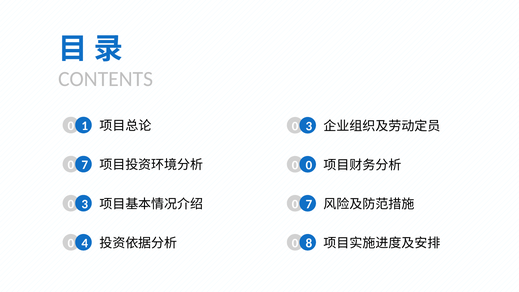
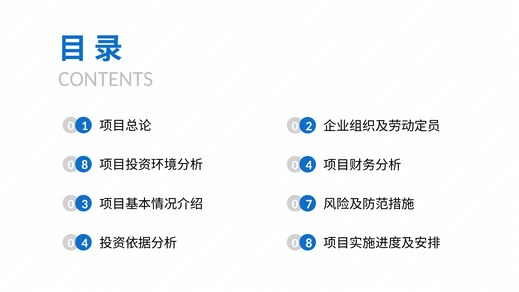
3: 3 -> 2 (309, 126)
7: 7 -> 8 (85, 165)
0: 0 -> 4 (309, 165)
